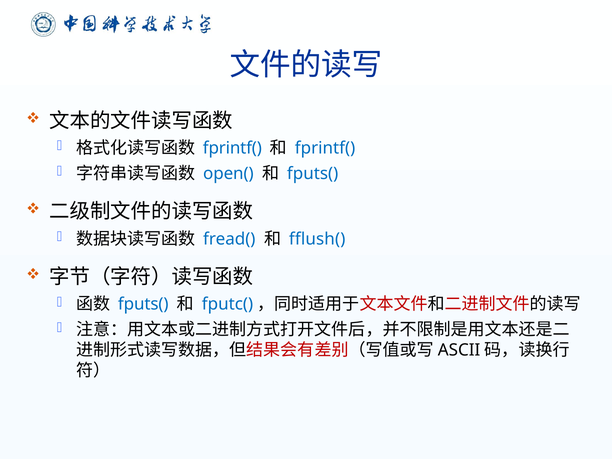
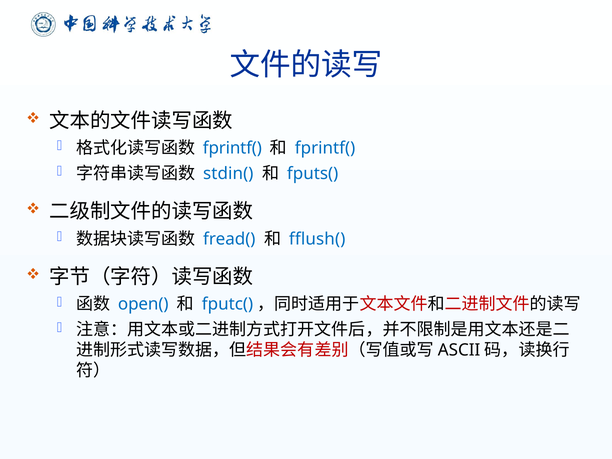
open(: open( -> stdin( (228, 174)
fputs(: fputs( -> open( (143, 304)
